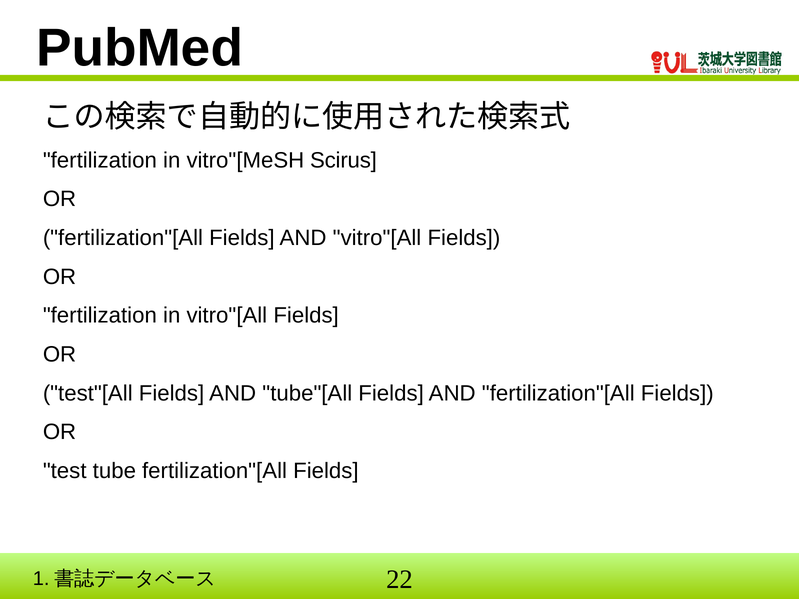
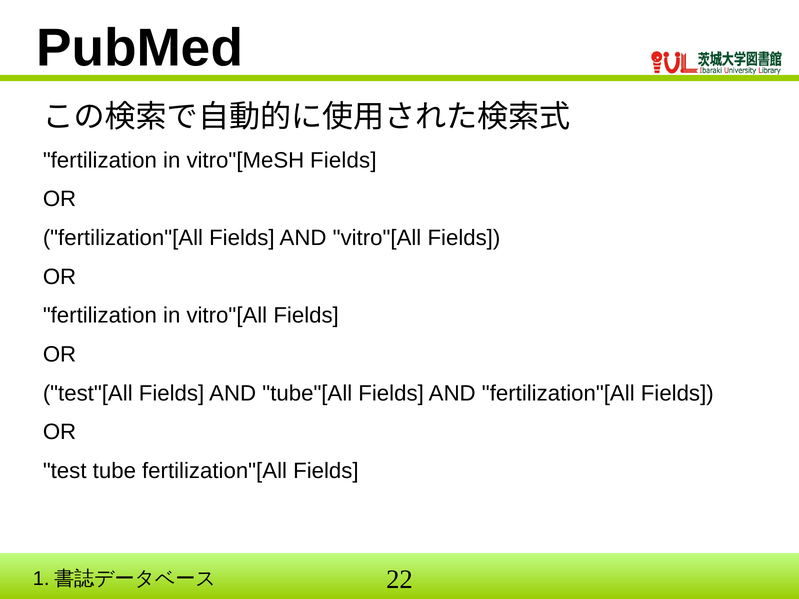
vitro"[MeSH Scirus: Scirus -> Fields (343, 160)
